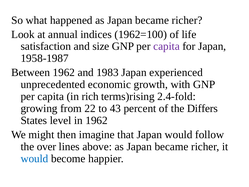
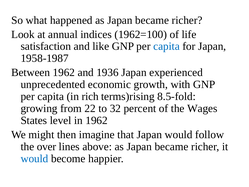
size: size -> like (101, 46)
capita colour: purple -> blue (167, 46)
1983: 1983 -> 1936 (107, 72)
2.4-fold: 2.4-fold -> 8.5-fold (177, 96)
43: 43 -> 32 (115, 108)
Differs: Differs -> Wages (202, 108)
